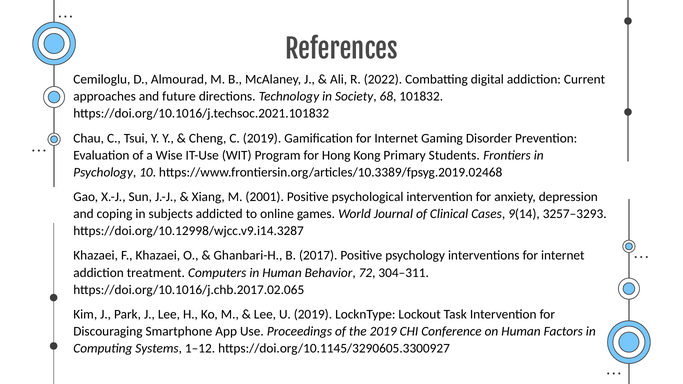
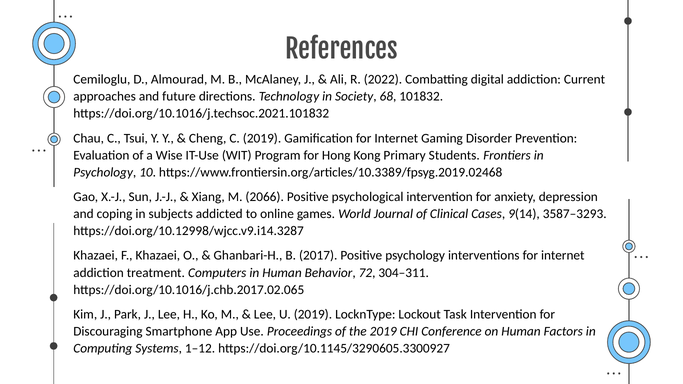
2001: 2001 -> 2066 (265, 197)
3257–3293: 3257–3293 -> 3587–3293 (575, 214)
